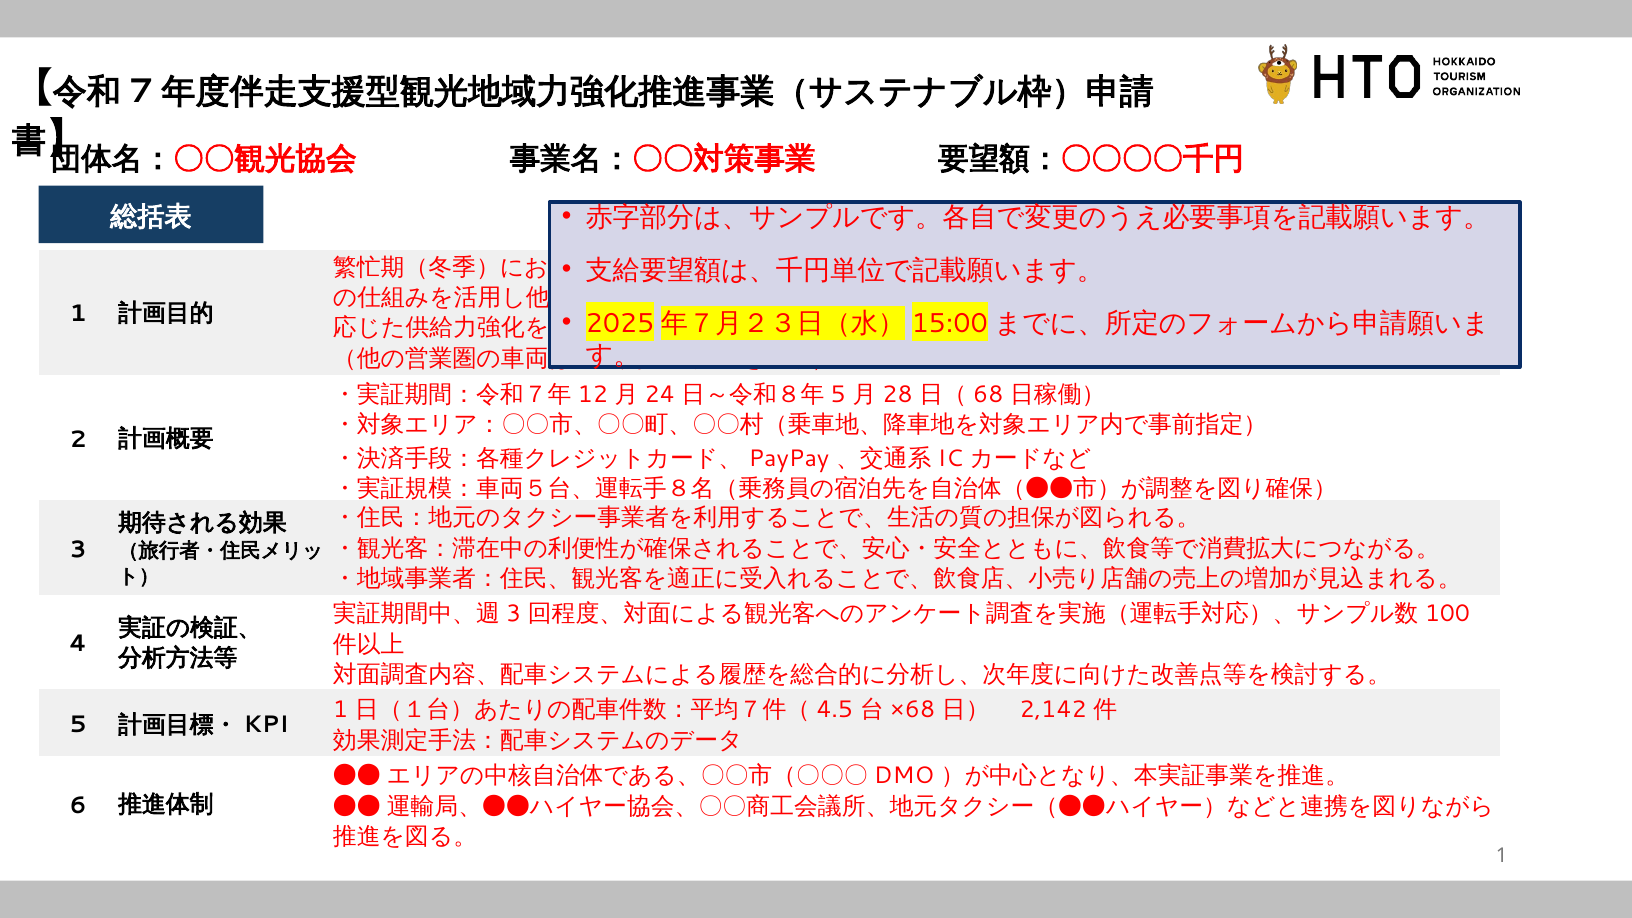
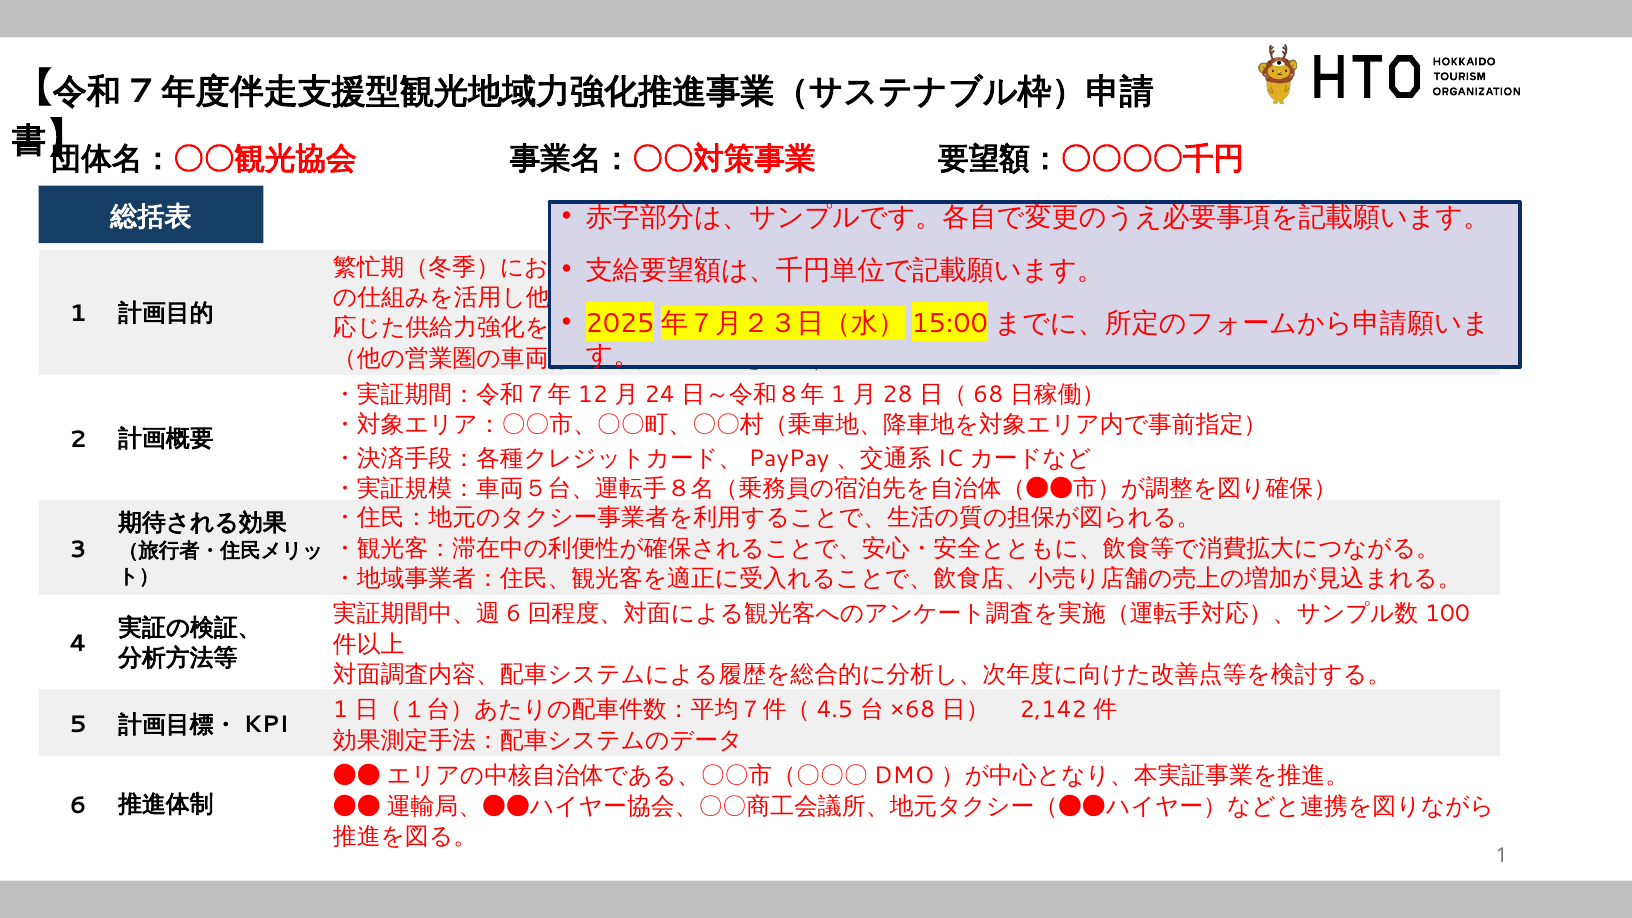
5: 5 -> 1 (838, 394)
3: 3 -> 6 (514, 614)
